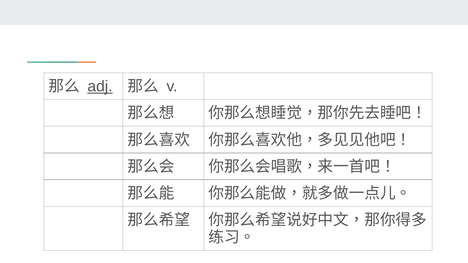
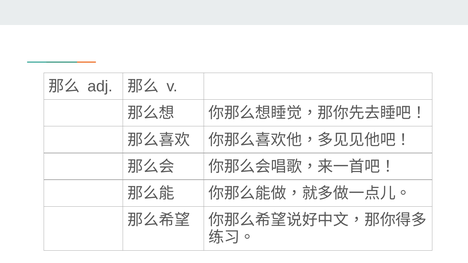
adj underline: present -> none (100, 87)
